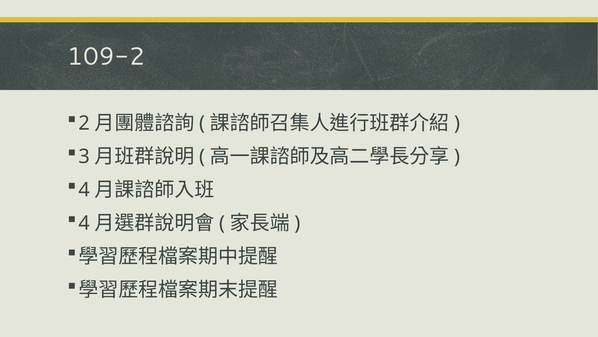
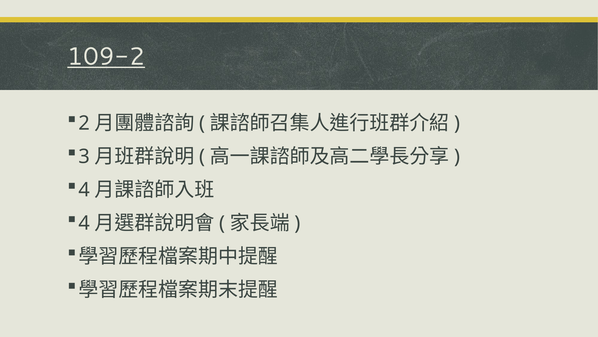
109-2 underline: none -> present (106, 57)
